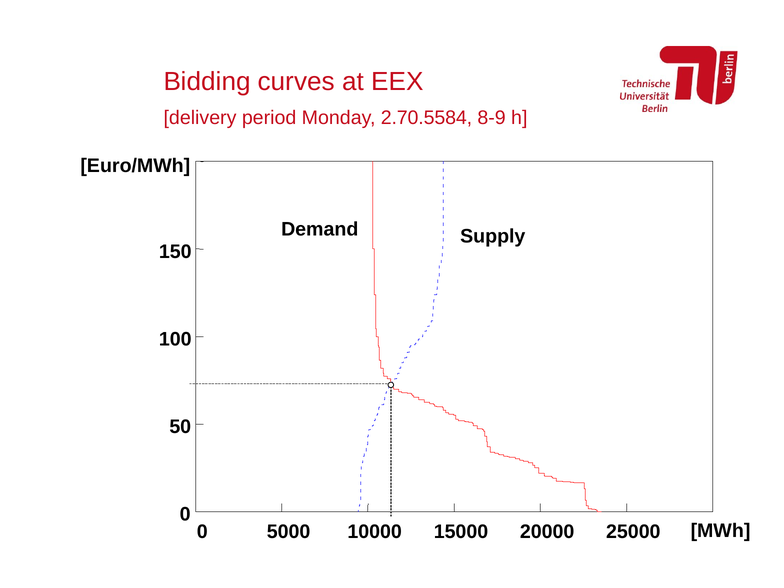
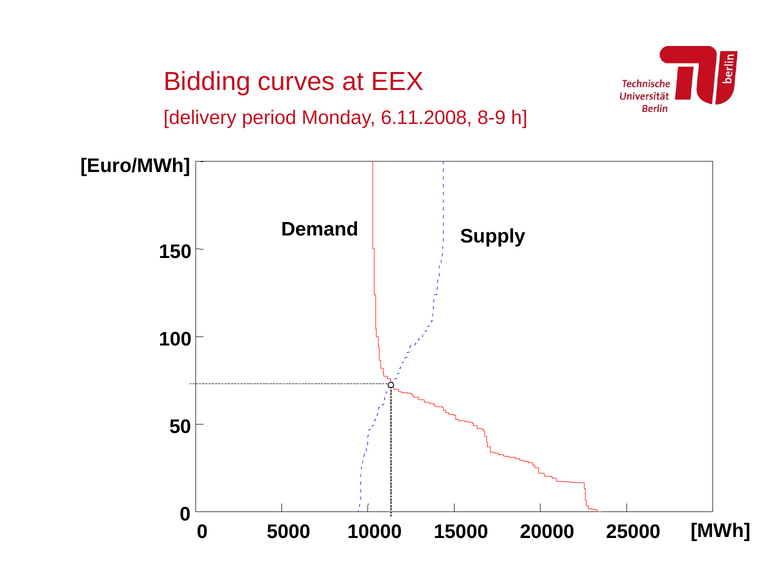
2.70.5584: 2.70.5584 -> 6.11.2008 (426, 118)
